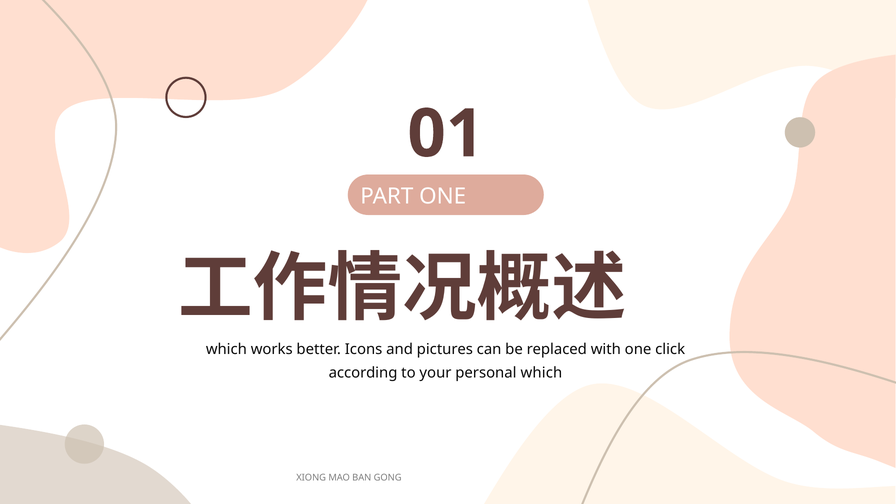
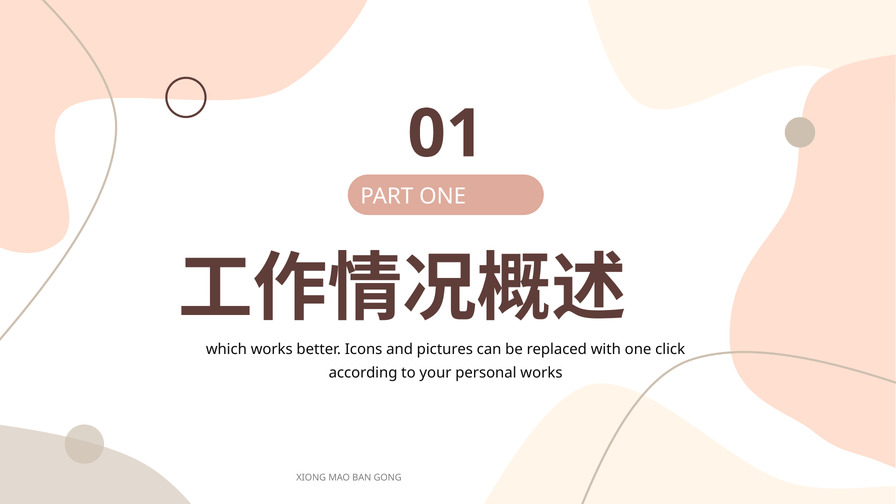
personal which: which -> works (541, 373)
